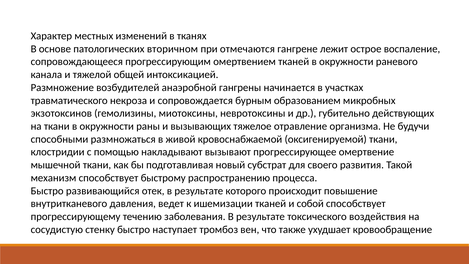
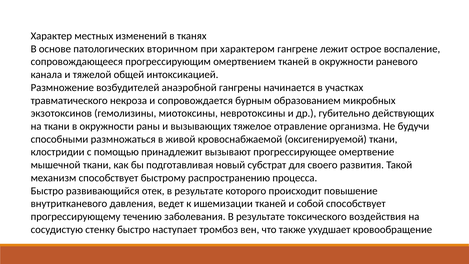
отмечаются: отмечаются -> характером (247, 49)
накладывают: накладывают -> принадлежит (172, 152)
